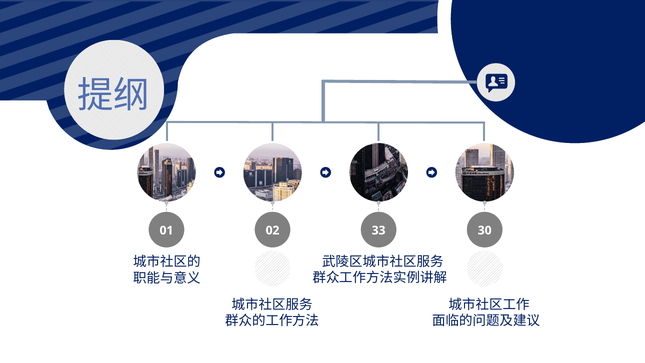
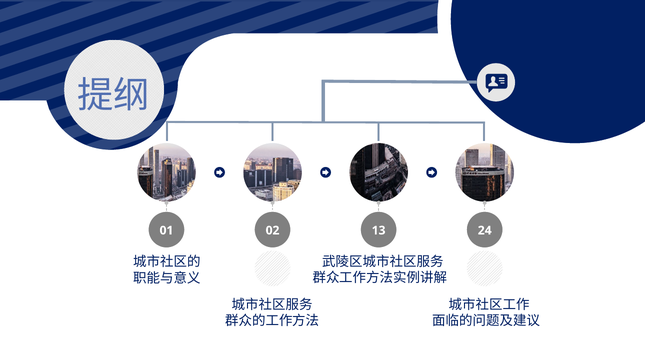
33: 33 -> 13 (379, 230)
30: 30 -> 24 (485, 230)
